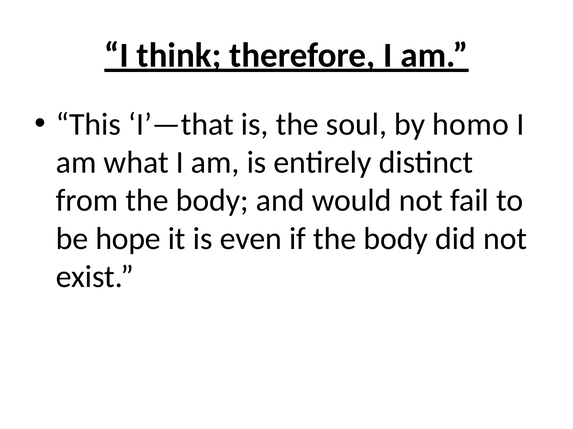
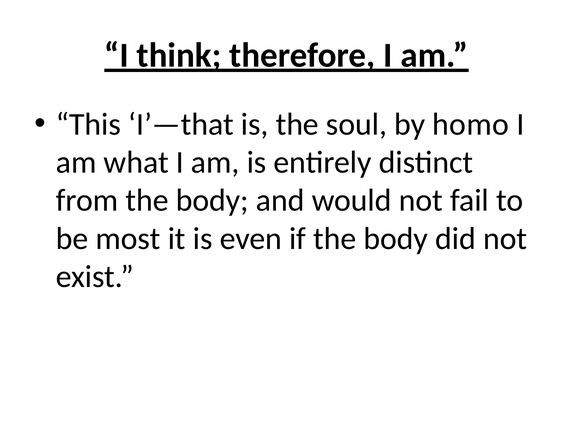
hope: hope -> most (128, 239)
